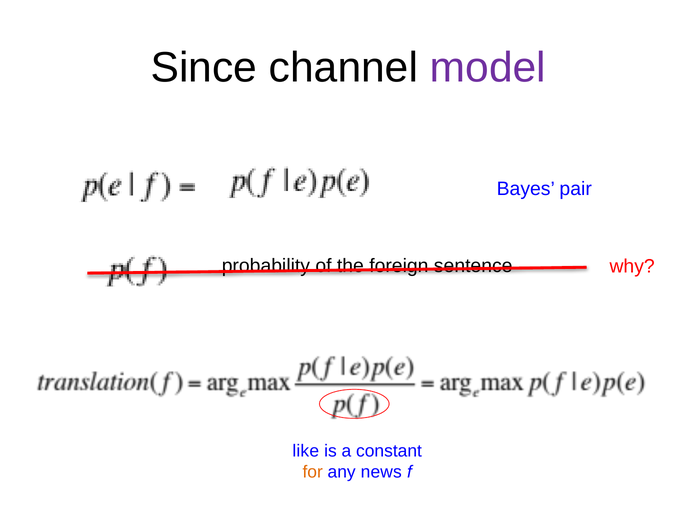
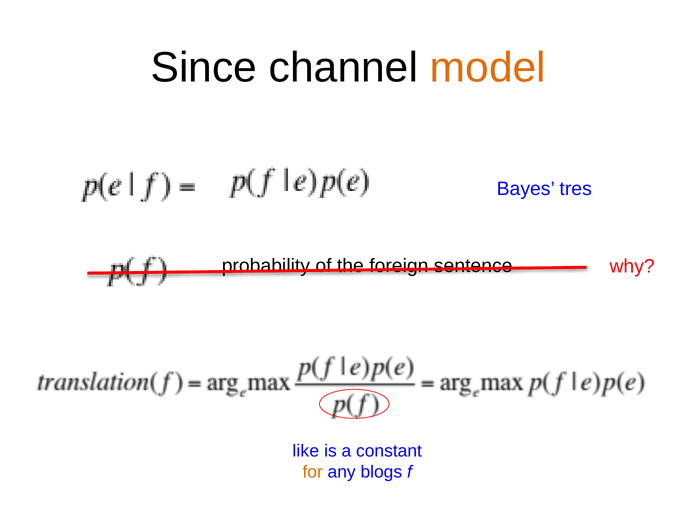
model colour: purple -> orange (488, 67)
pair: pair -> tres (576, 189)
news: news -> blogs (381, 472)
